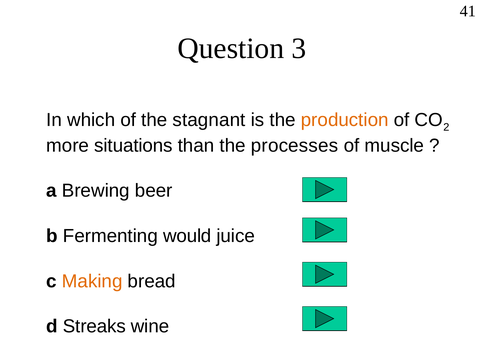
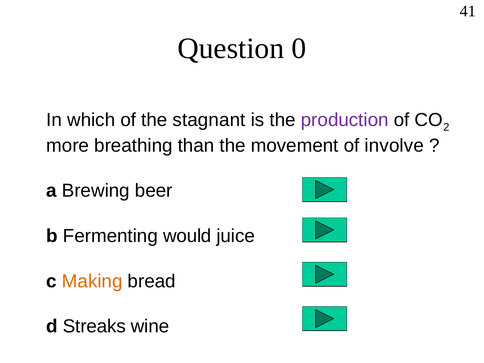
3: 3 -> 0 (299, 48)
production colour: orange -> purple (345, 120)
situations: situations -> breathing (133, 146)
processes: processes -> movement (295, 146)
muscle: muscle -> involve (394, 146)
